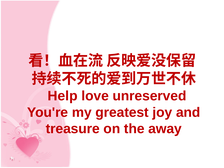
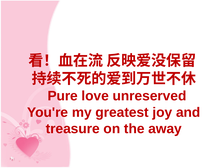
Help: Help -> Pure (63, 96)
